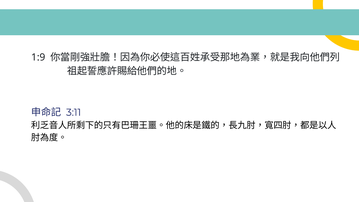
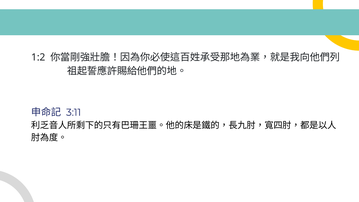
1:9: 1:9 -> 1:2 (38, 57)
